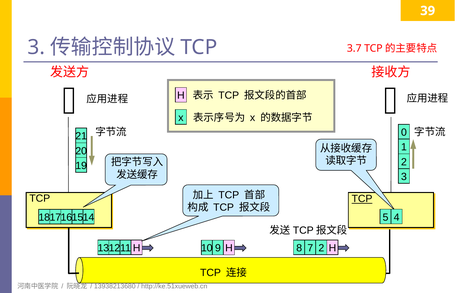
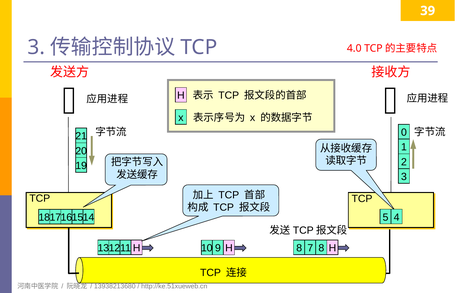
3.7: 3.7 -> 4.0 (354, 49)
TCP underline: present -> none (362, 199)
7 2: 2 -> 8 (321, 248)
